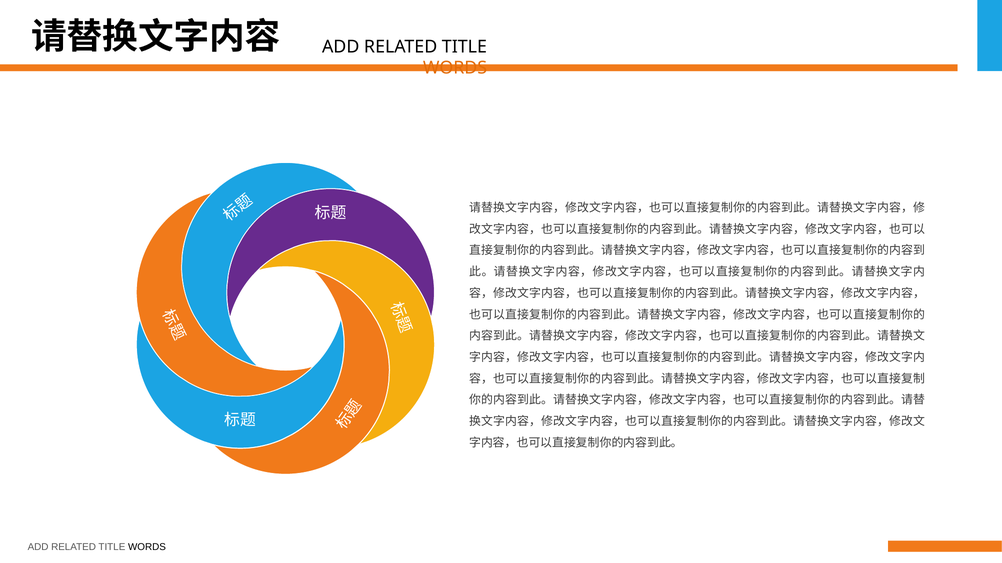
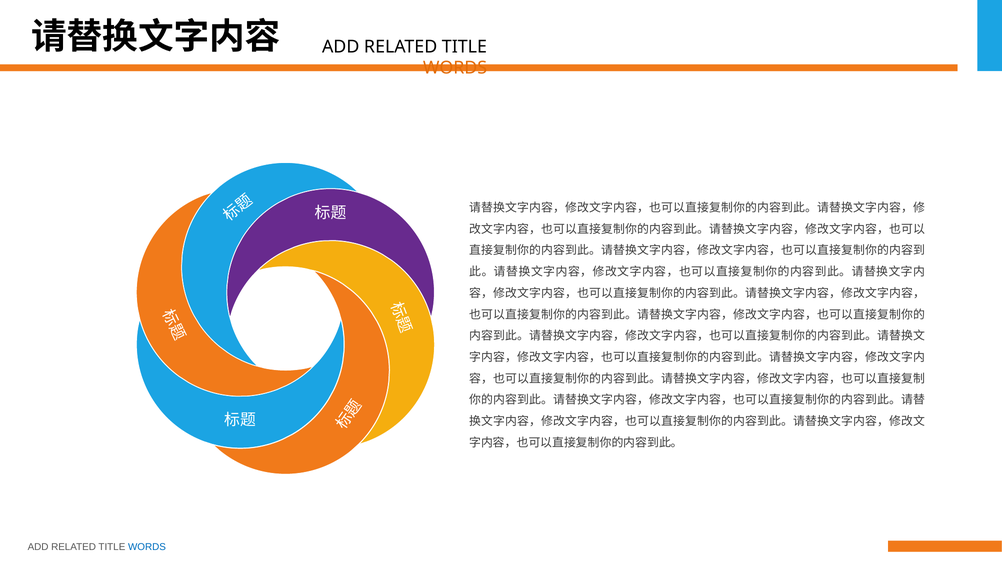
WORDS colour: black -> blue (147, 547)
